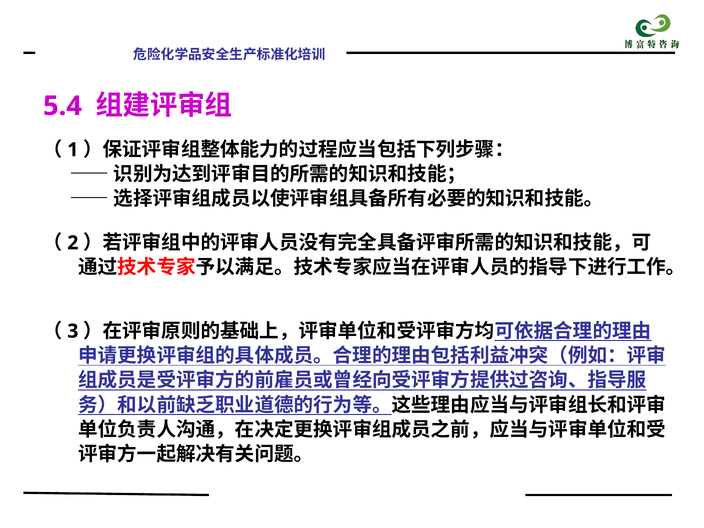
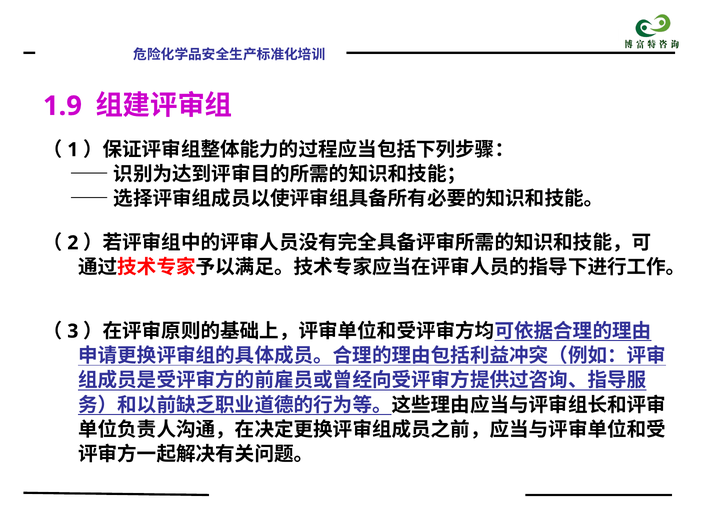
5.4: 5.4 -> 1.9 (62, 106)
